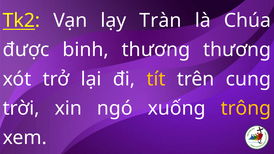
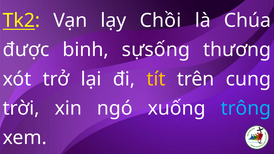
Tràn: Tràn -> Chồi (160, 20)
binh thương: thương -> sựsống (156, 50)
trông colour: yellow -> light blue (246, 108)
